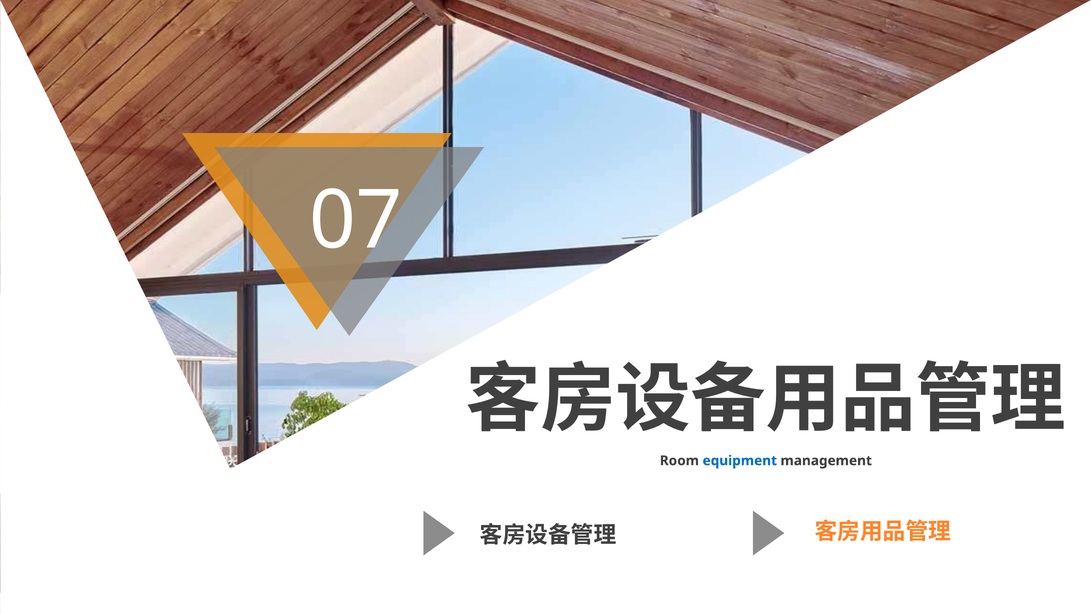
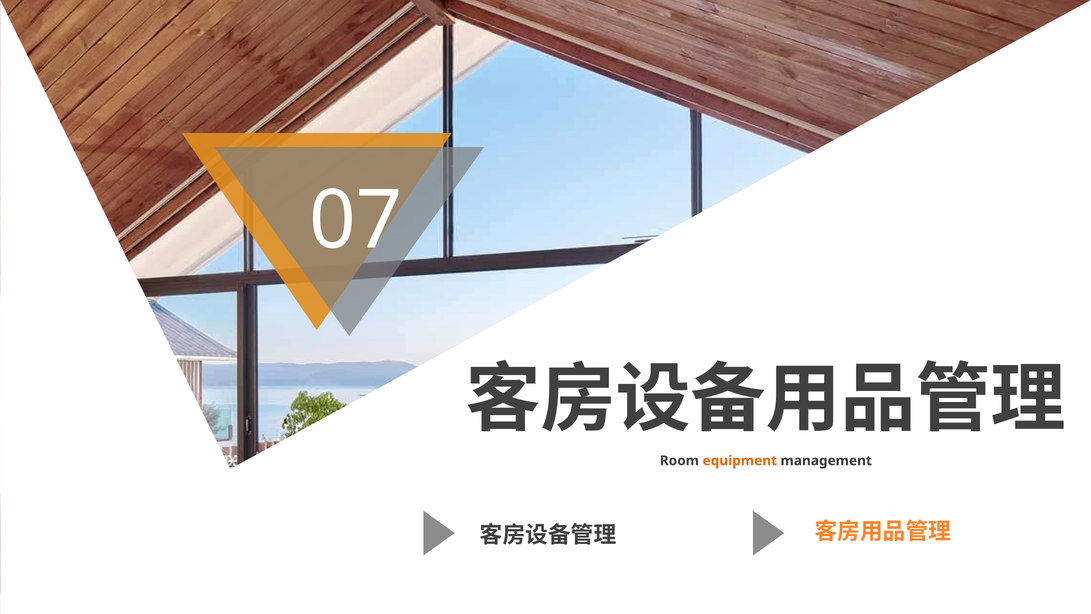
equipment colour: blue -> orange (740, 460)
